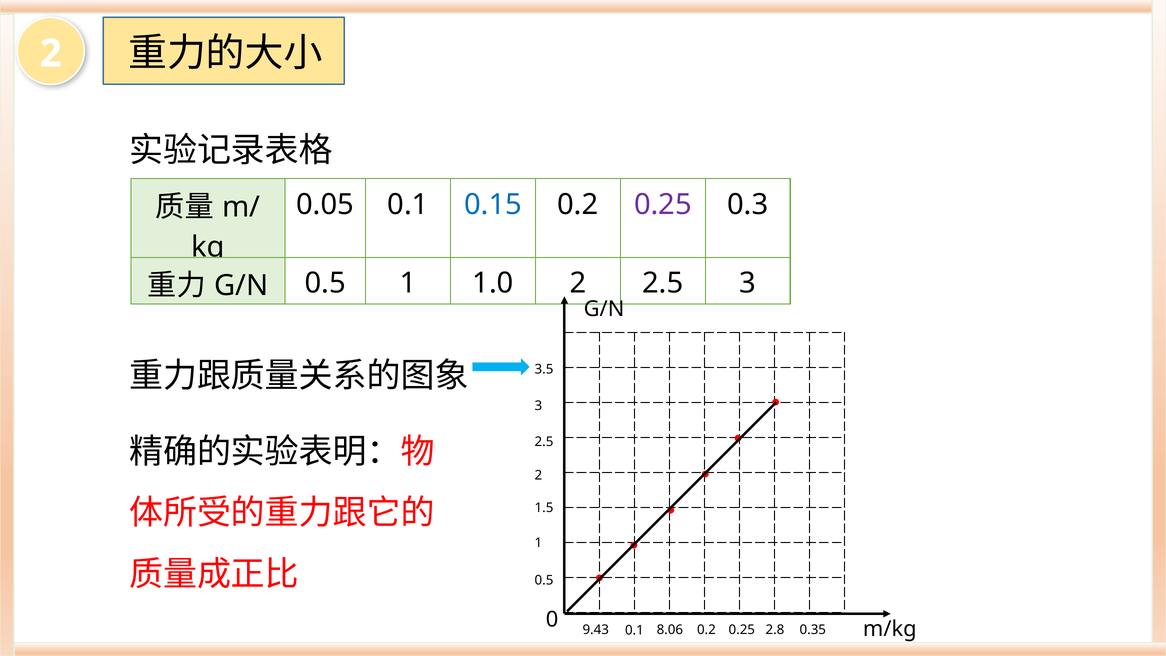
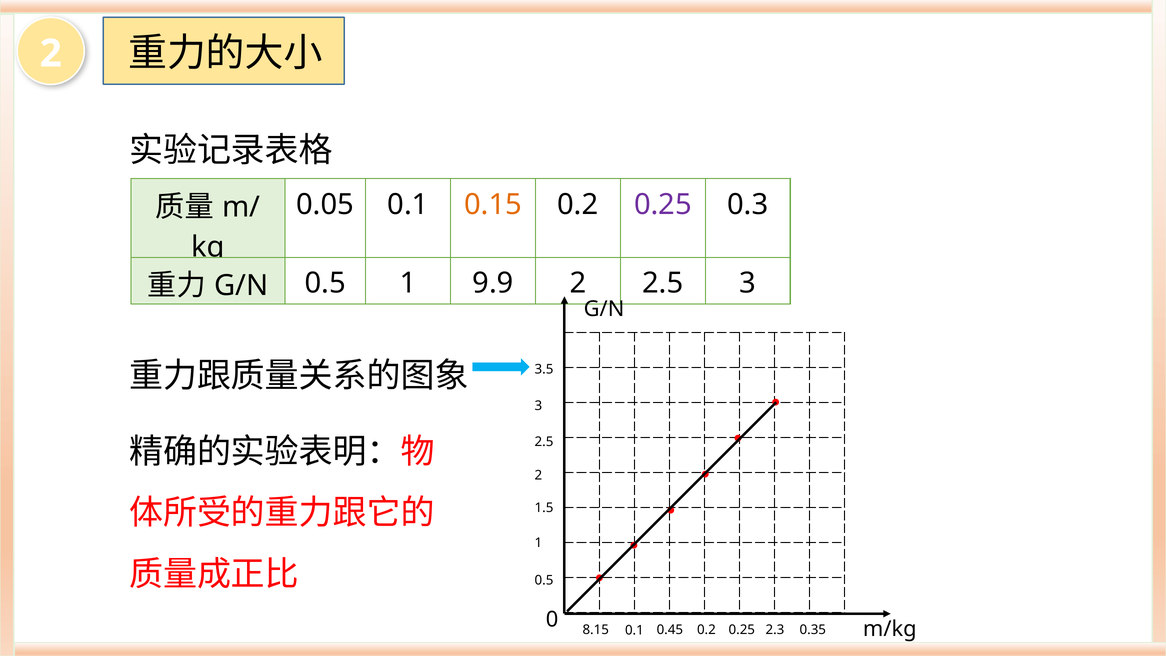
0.15 colour: blue -> orange (493, 204)
1.0: 1.0 -> 9.9 (493, 283)
9.43: 9.43 -> 8.15 (596, 630)
8.06: 8.06 -> 0.45 (670, 630)
2.8: 2.8 -> 2.3 (775, 630)
